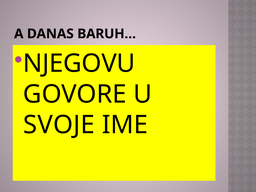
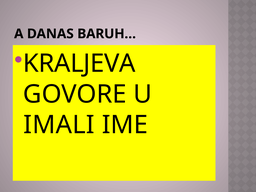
NJEGOVU: NJEGOVU -> KRALJEVA (79, 63)
SVOJE: SVOJE -> IMALI (59, 125)
